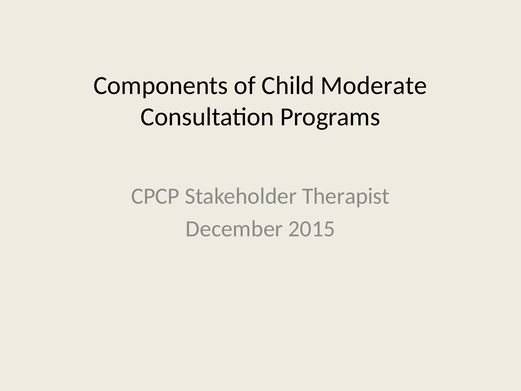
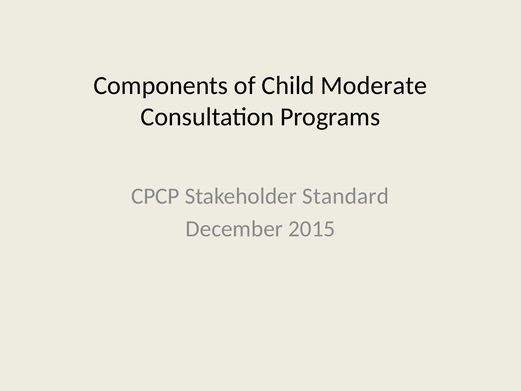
Therapist: Therapist -> Standard (346, 196)
